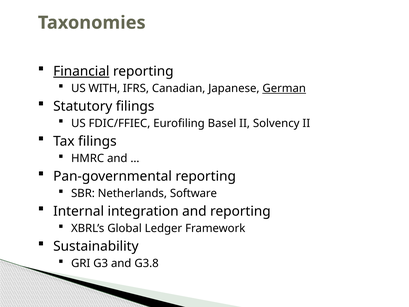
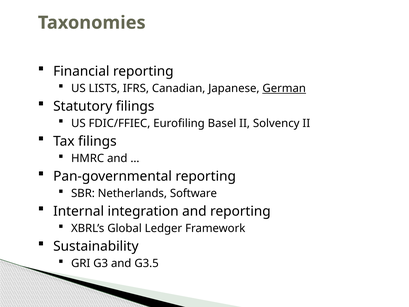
Financial underline: present -> none (81, 71)
WITH: WITH -> LISTS (104, 88)
G3.8: G3.8 -> G3.5 (147, 263)
